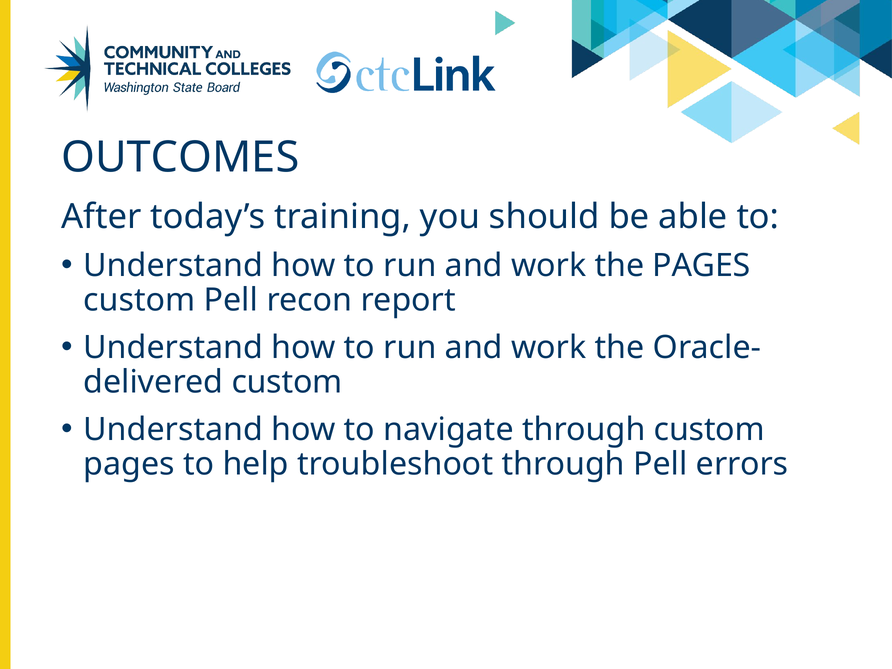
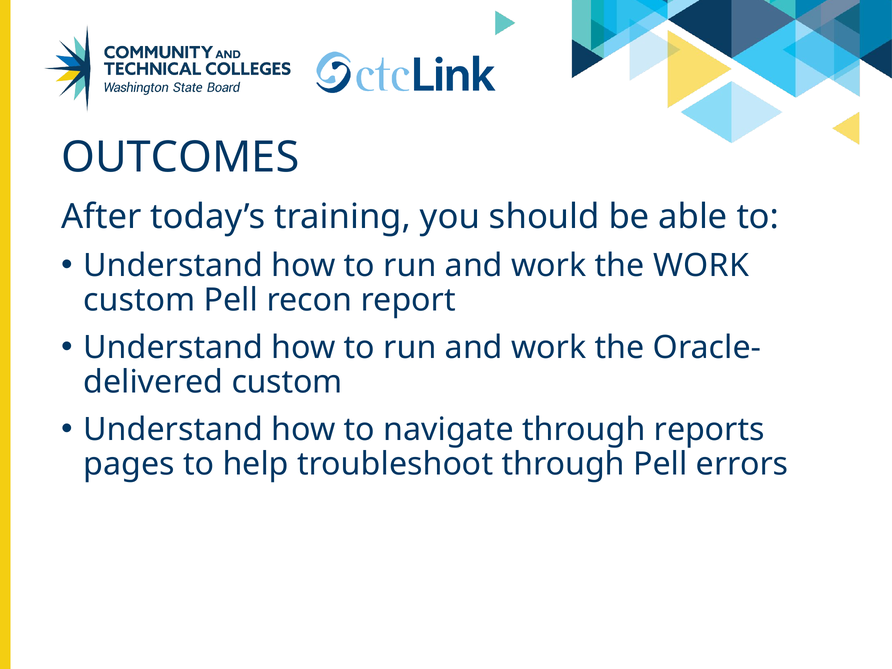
the PAGES: PAGES -> WORK (701, 266)
through custom: custom -> reports (709, 429)
